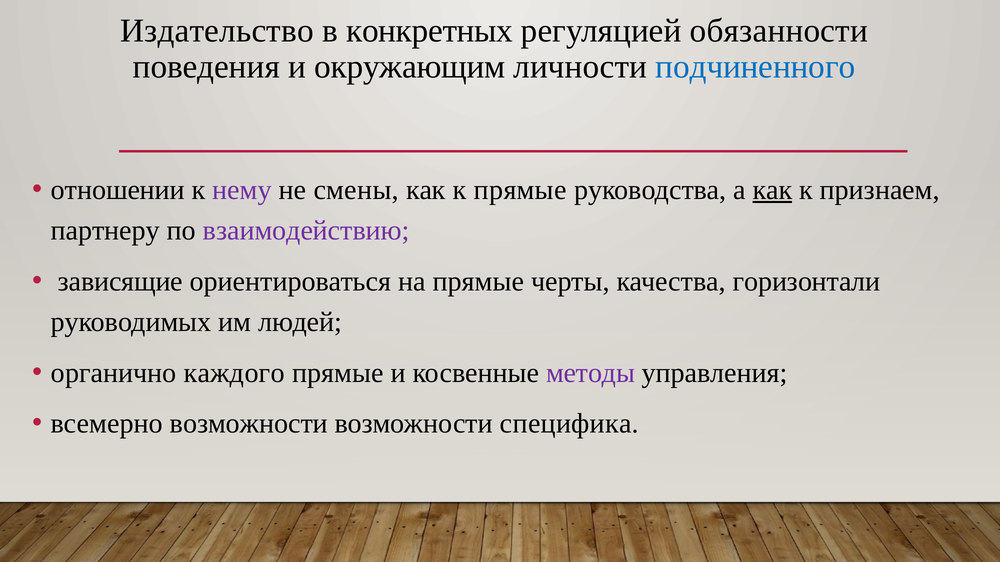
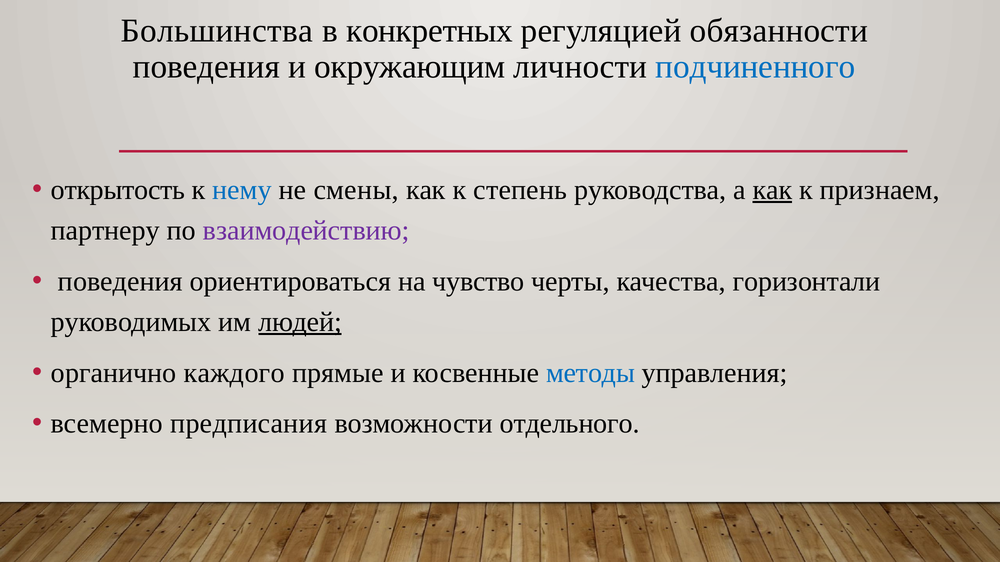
Издательство: Издательство -> Большинства (217, 31)
отношении: отношении -> открытость (118, 190)
нему colour: purple -> blue (242, 190)
к прямые: прямые -> степень (520, 190)
зависящие: зависящие -> поведения (120, 282)
на прямые: прямые -> чувство (478, 282)
людей underline: none -> present (300, 322)
методы colour: purple -> blue (591, 373)
всемерно возможности: возможности -> предписания (249, 424)
специфика: специфика -> отдельного (570, 424)
